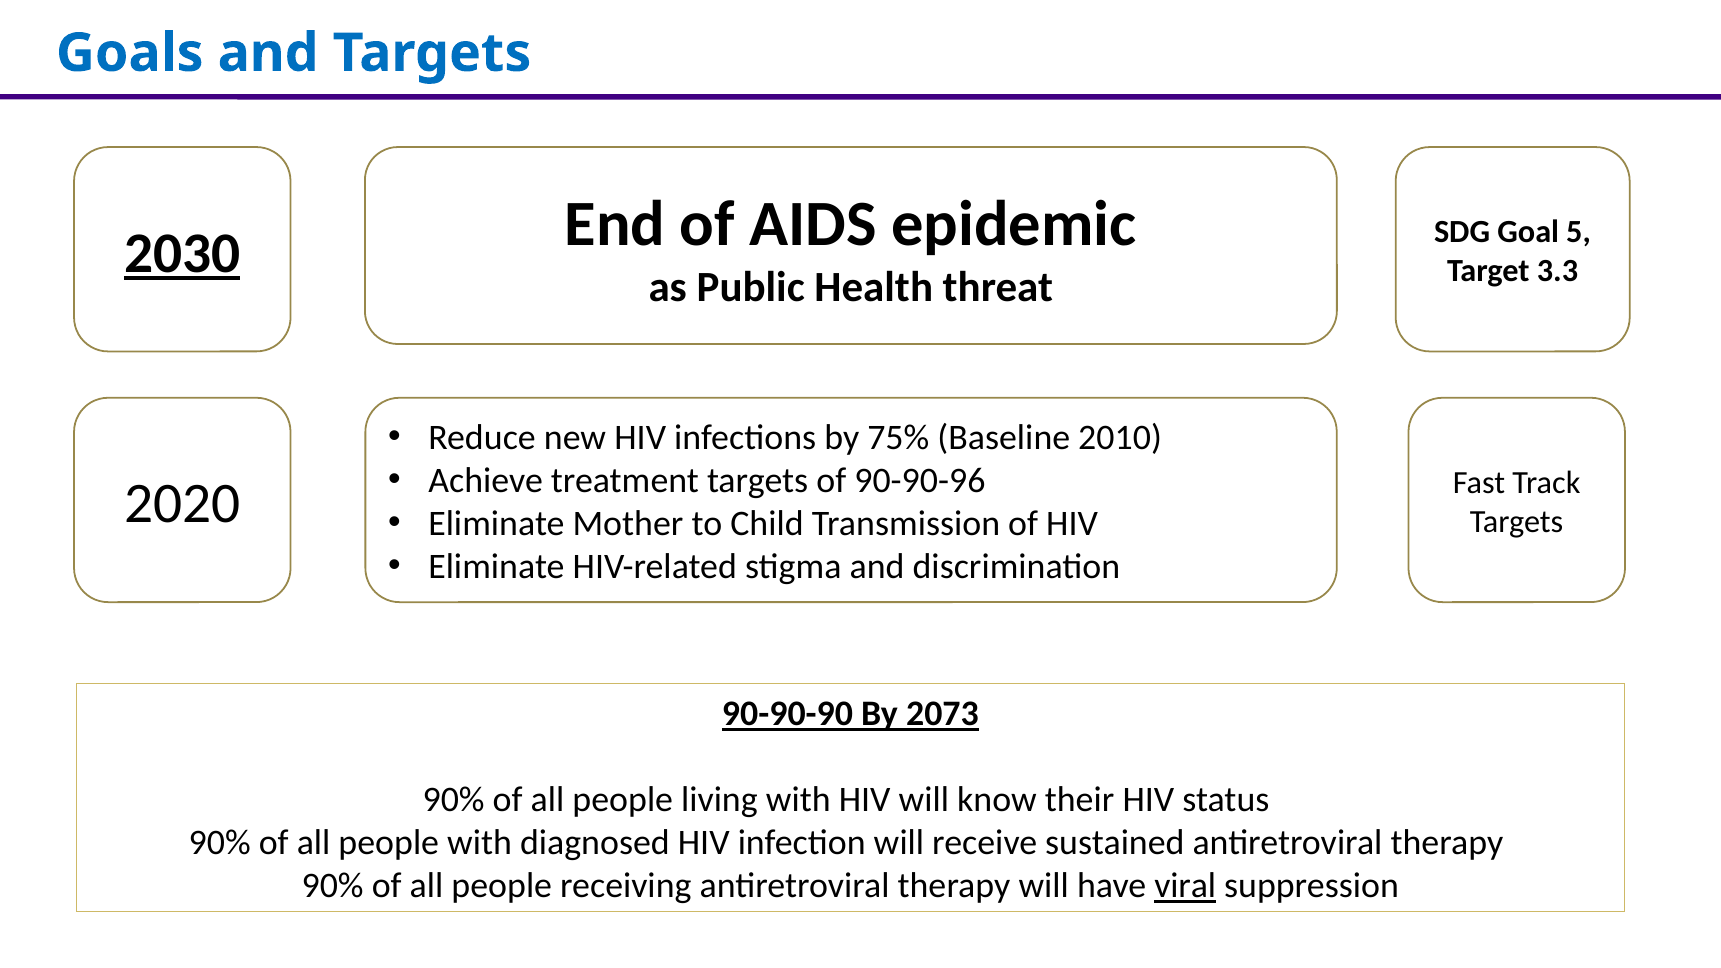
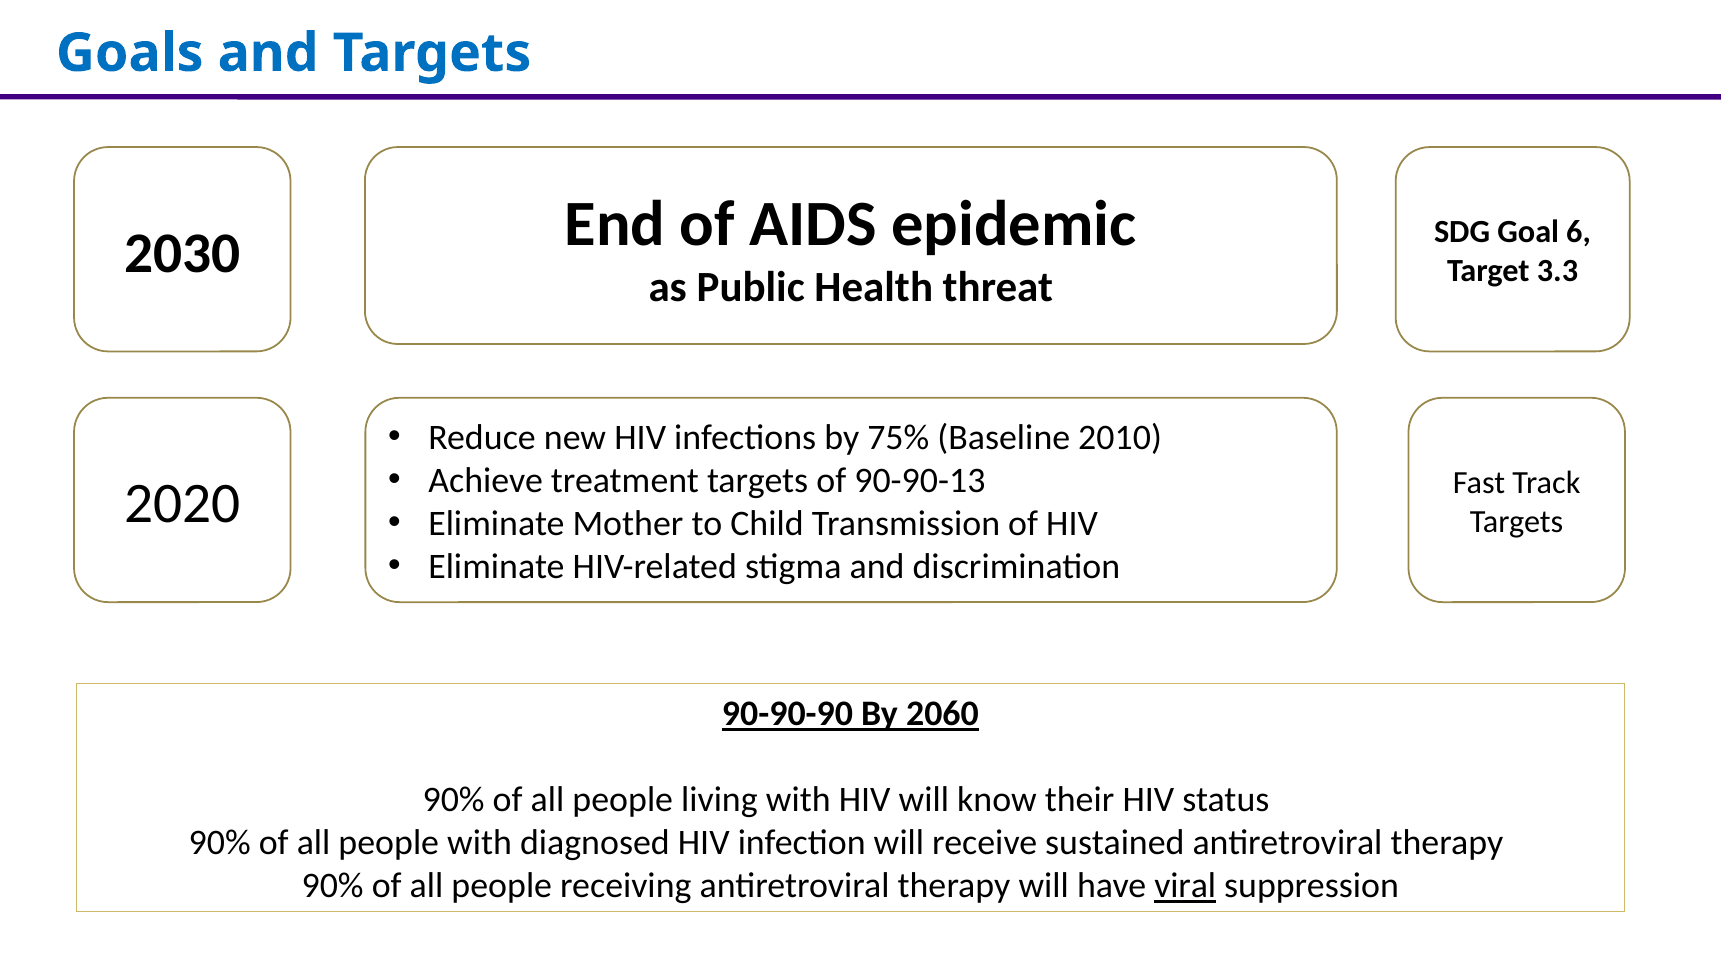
5: 5 -> 6 (1579, 232)
2030 underline: present -> none (182, 253)
90-90-96: 90-90-96 -> 90-90-13 (920, 481)
2073: 2073 -> 2060 (942, 714)
